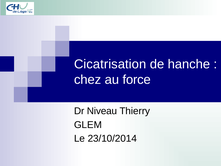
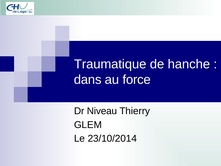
Cicatrisation: Cicatrisation -> Traumatique (110, 64)
chez: chez -> dans (88, 80)
